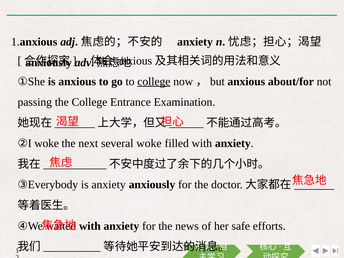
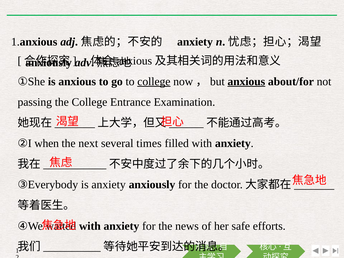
anxious underline: none -> present (246, 81)
②I woke: woke -> when (47, 143)
several woke: woke -> times (149, 143)
